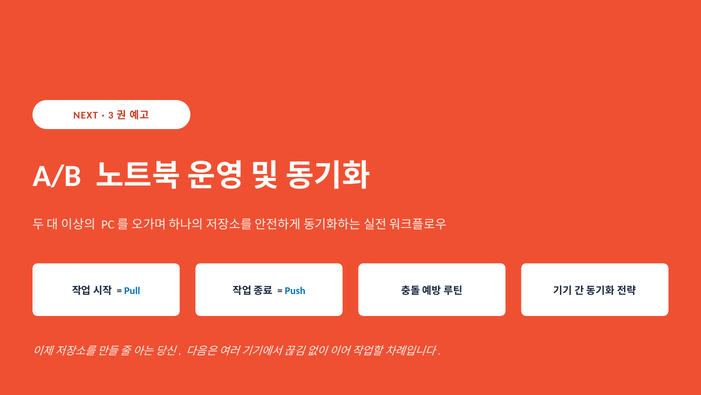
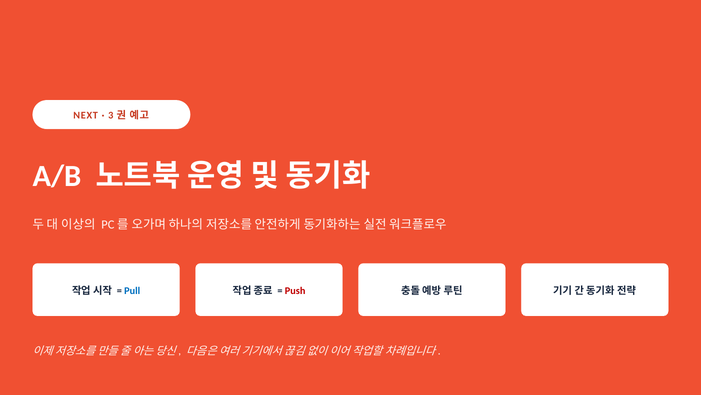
Push colour: blue -> red (295, 291)
